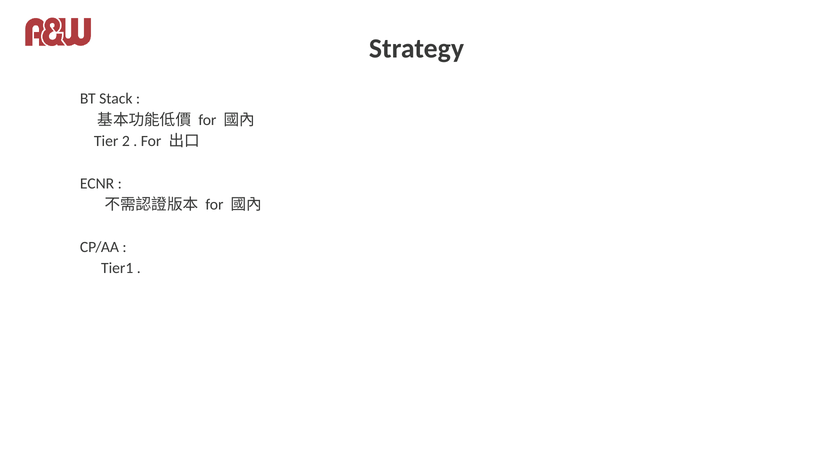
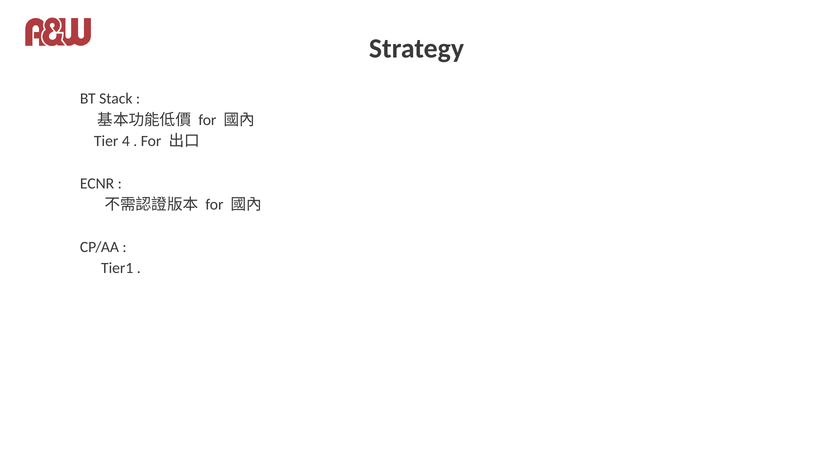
2: 2 -> 4 (126, 141)
